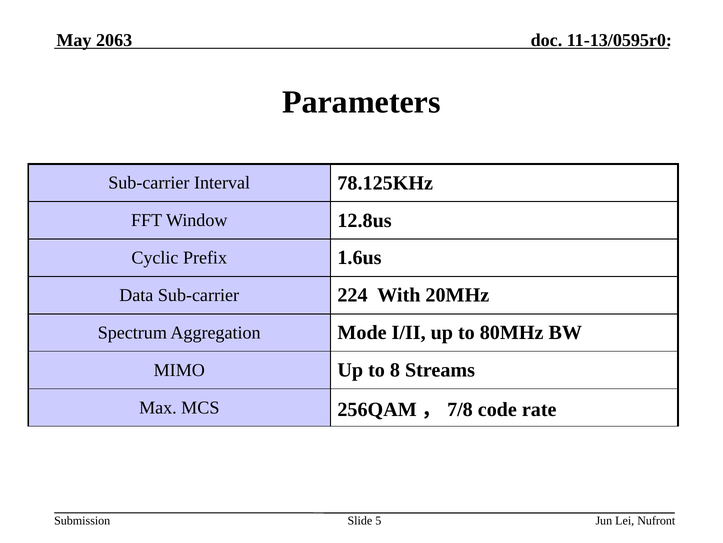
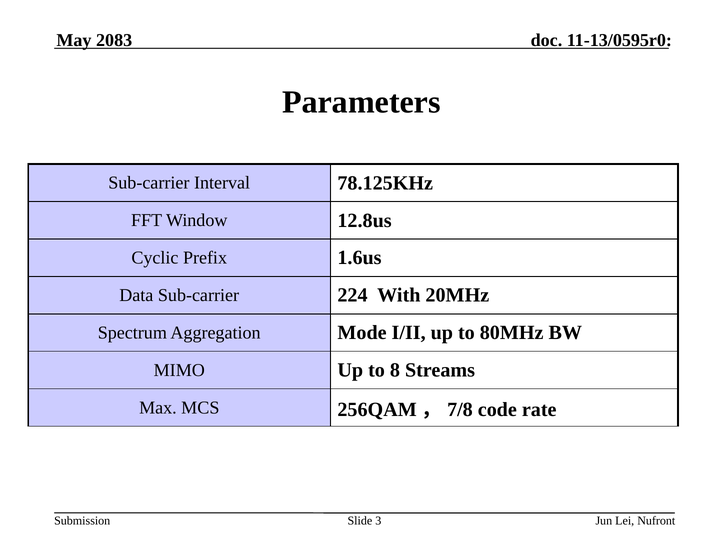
2063: 2063 -> 2083 (114, 40)
5: 5 -> 3 (378, 520)
